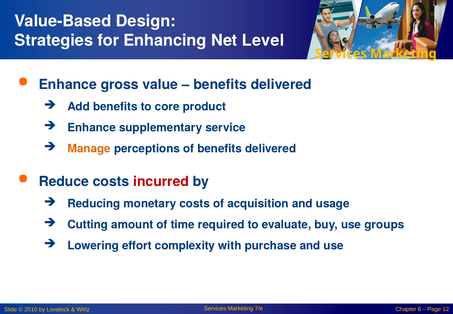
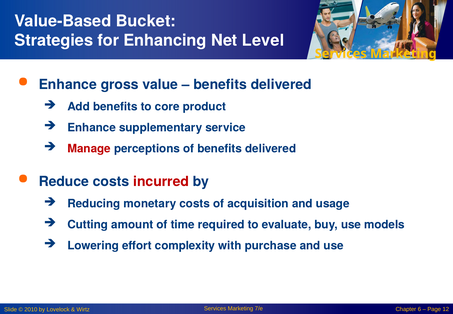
Design: Design -> Bucket (146, 21)
Manage colour: orange -> red (89, 148)
groups: groups -> models (384, 224)
